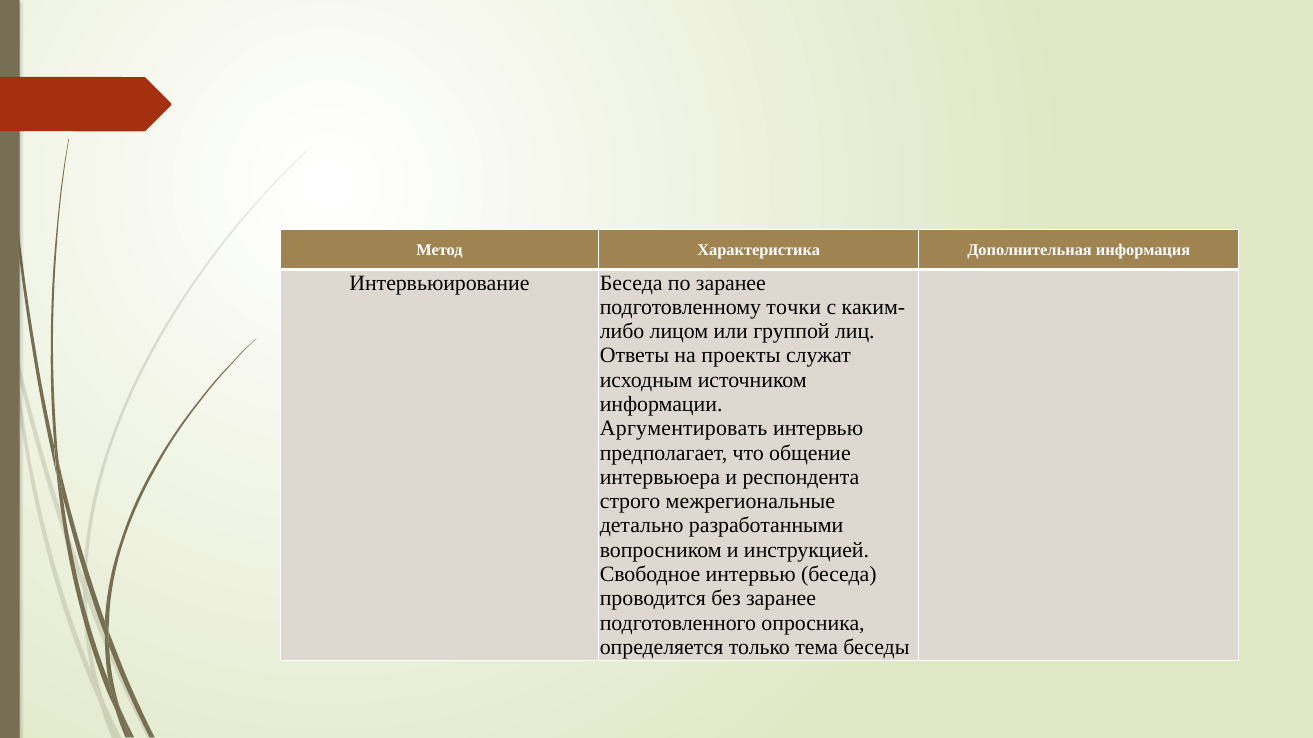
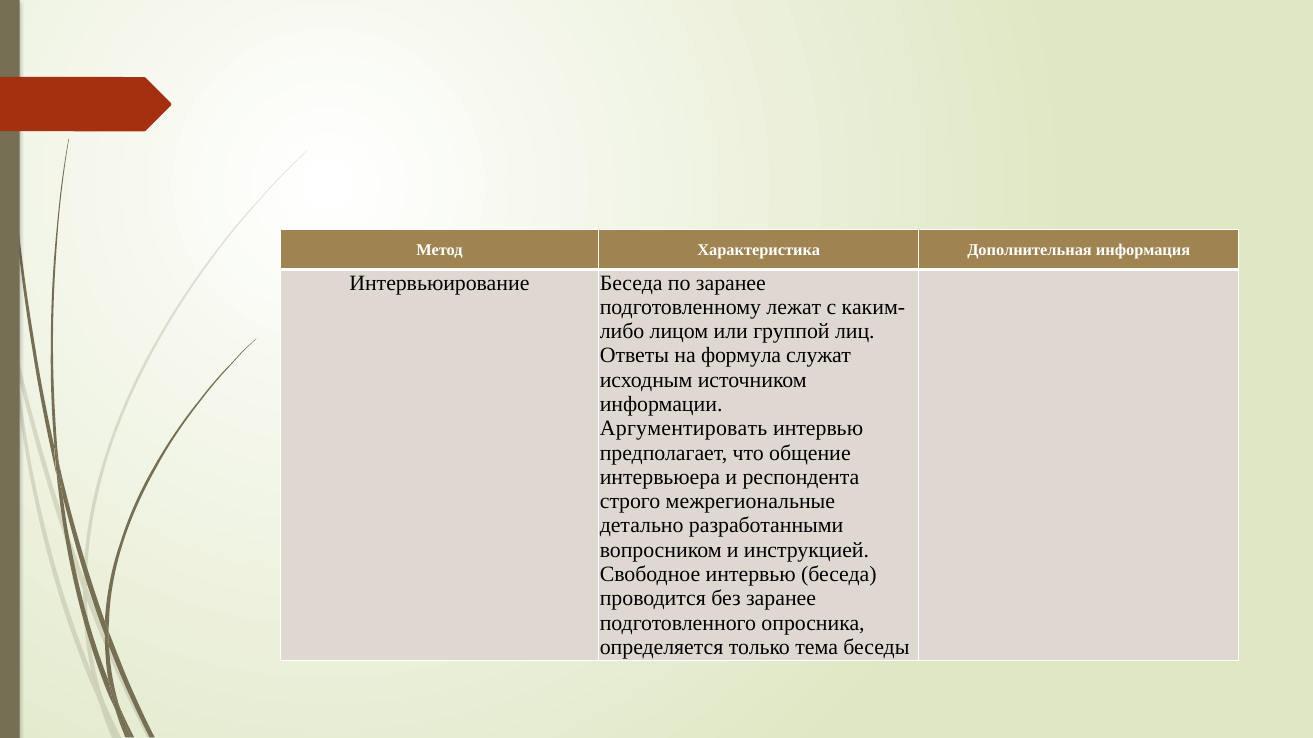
точки: точки -> лежат (794, 307)
проекты: проекты -> формула (741, 356)
